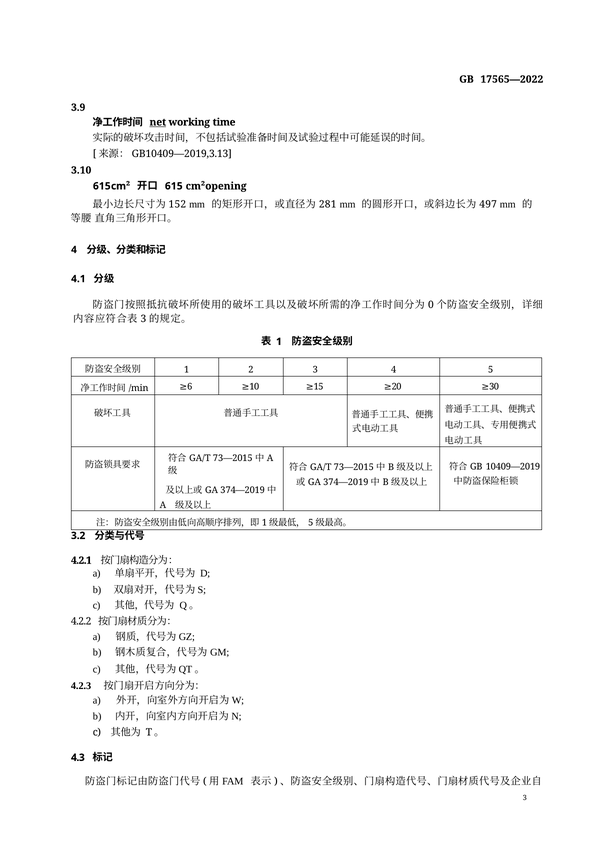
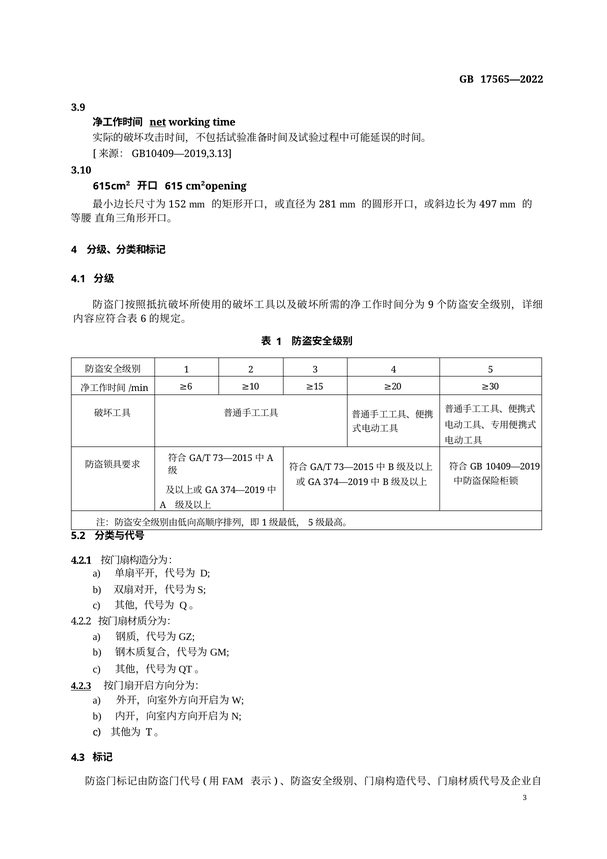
0: 0 -> 9 (431, 305)
3: 3 -> 6 (143, 319)
3.2: 3.2 -> 5.2 (78, 536)
4.2.3 underline: none -> present (81, 686)
